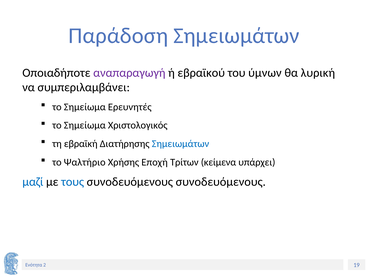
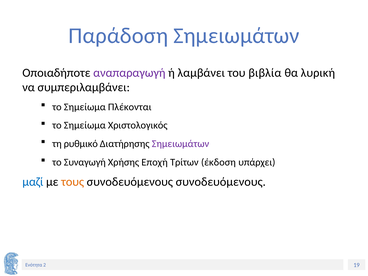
εβραϊκού: εβραϊκού -> λαμβάνει (201, 73)
ύμνων: ύμνων -> βιβλία (265, 73)
Ερευνητές: Ερευνητές -> Πλέκονται (130, 107)
εβραϊκή: εβραϊκή -> ρυθμικό (81, 144)
Σημειωμάτων colour: blue -> purple (180, 144)
Ψαλτήριο: Ψαλτήριο -> Συναγωγή (85, 162)
κείμενα: κείμενα -> έκδοση (218, 162)
τους colour: blue -> orange (73, 182)
